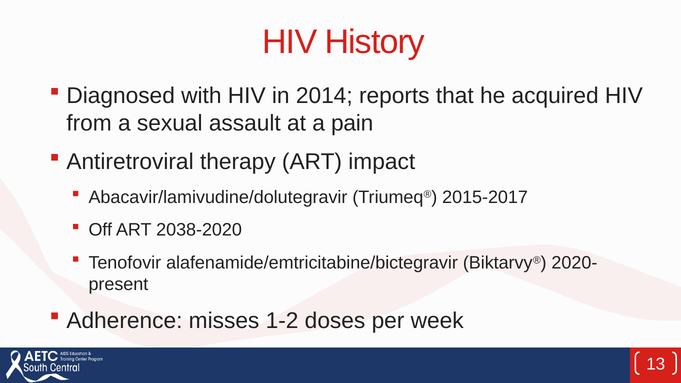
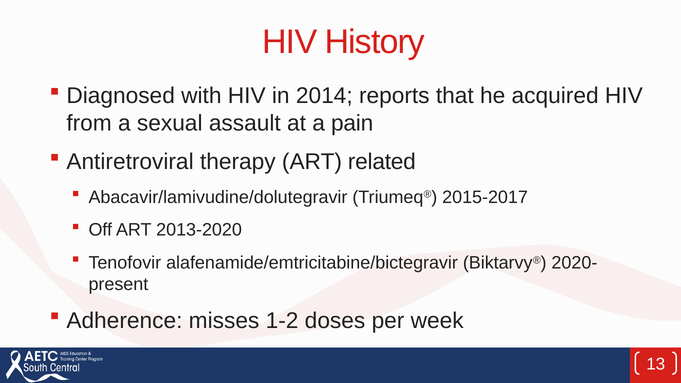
impact: impact -> related (382, 162)
2038-2020: 2038-2020 -> 2013-2020 (199, 230)
